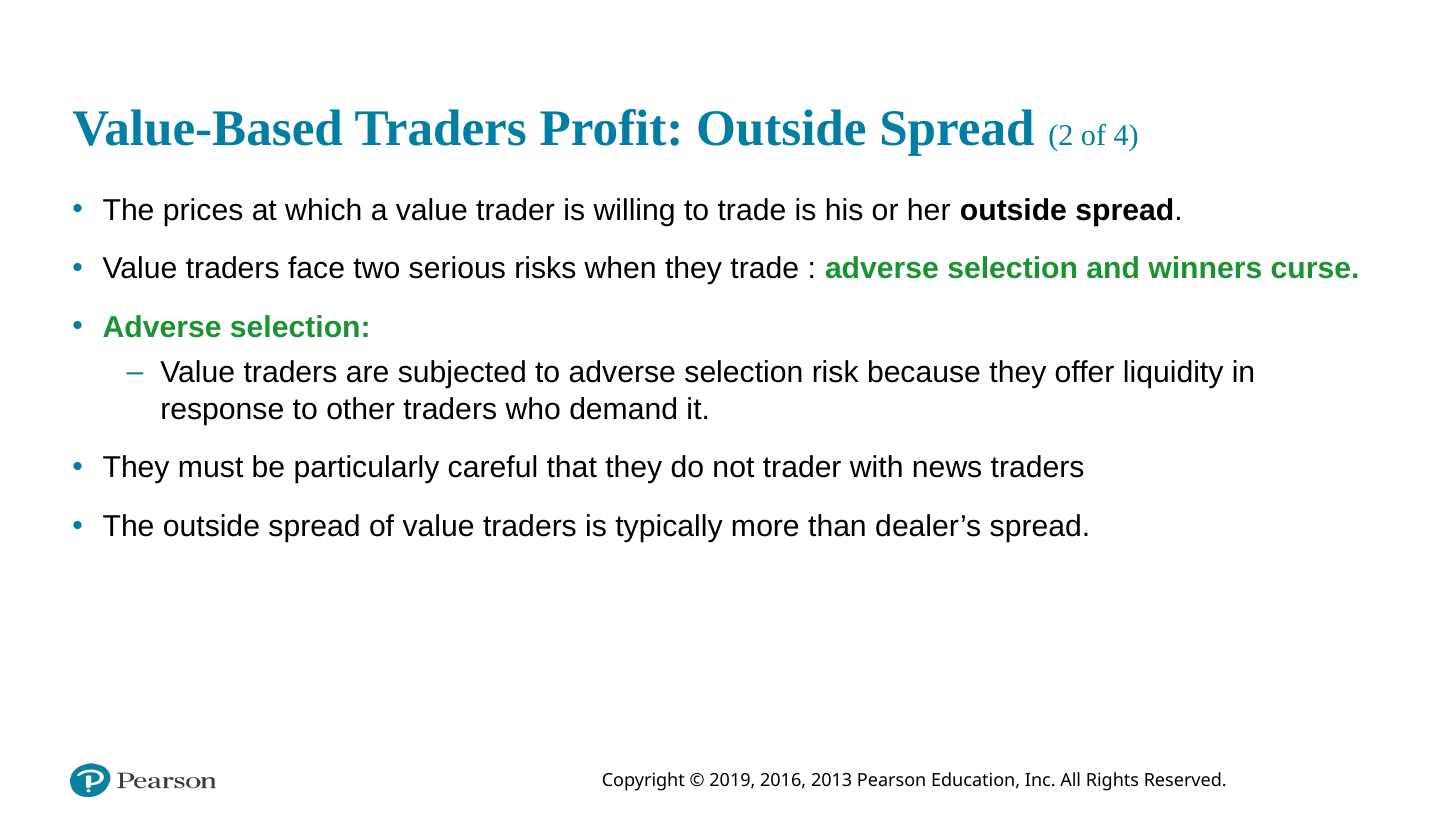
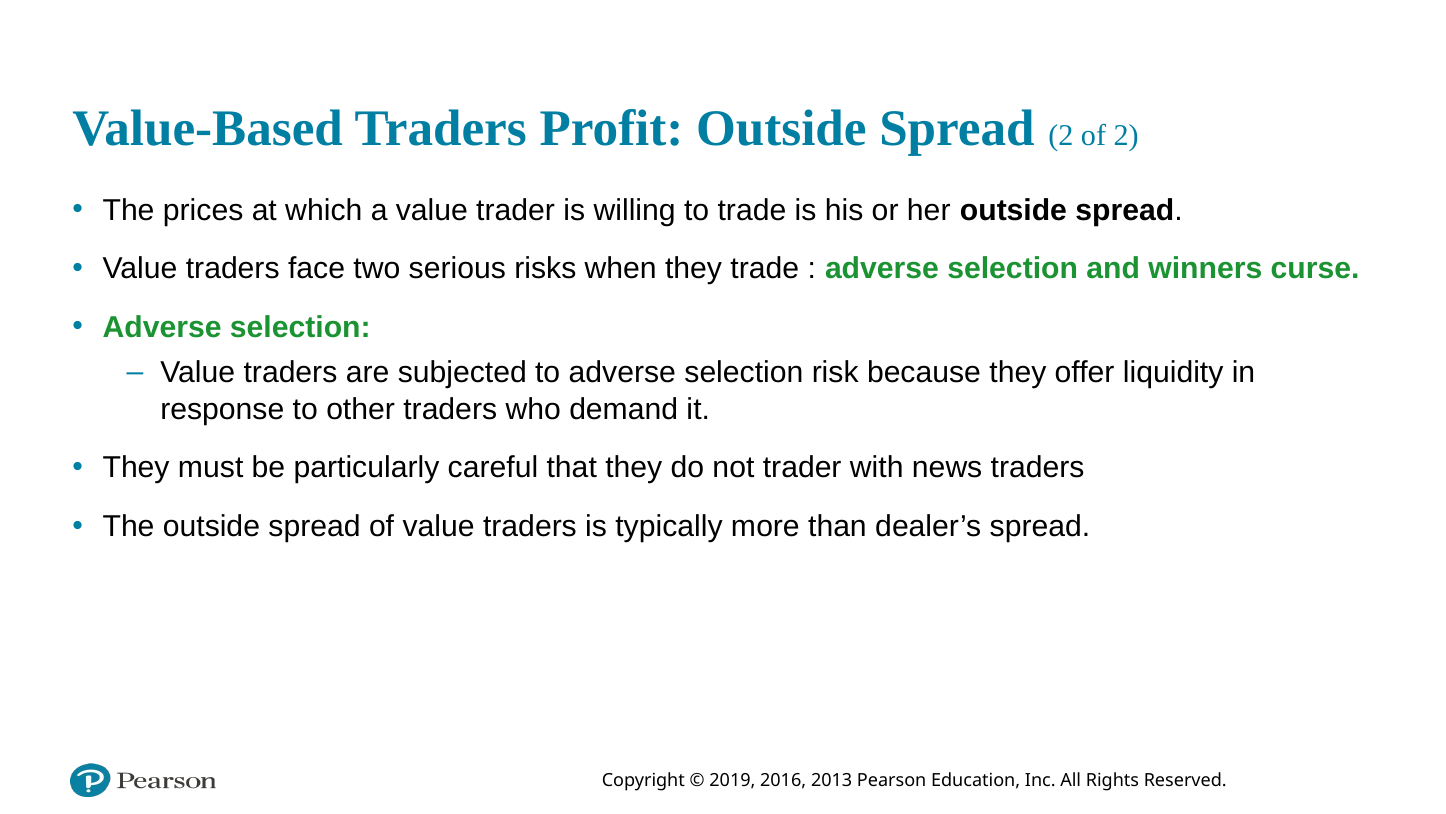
of 4: 4 -> 2 (1126, 135)
